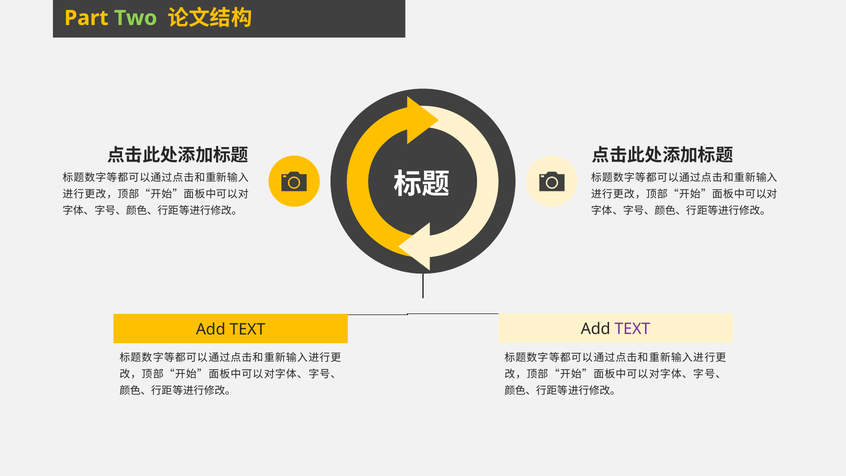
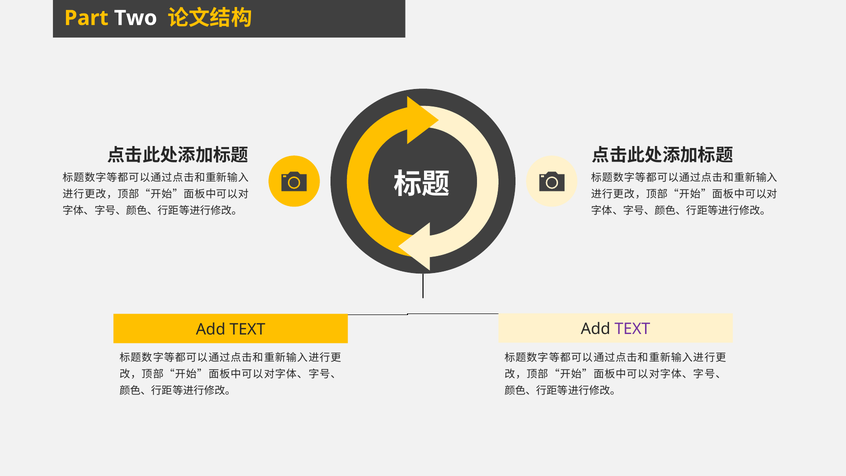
Two colour: light green -> white (136, 18)
